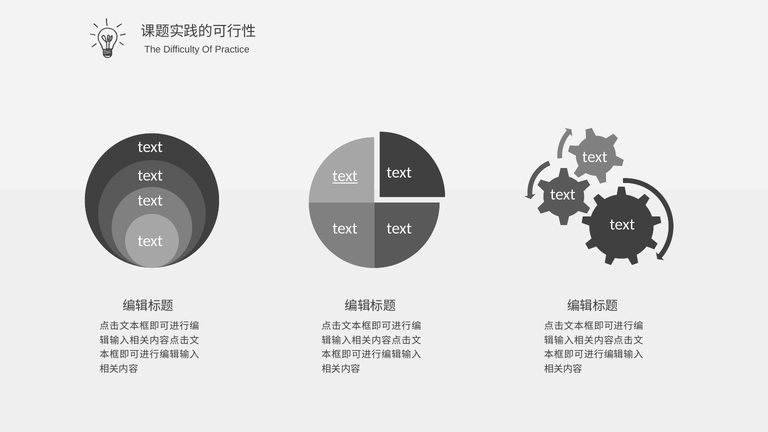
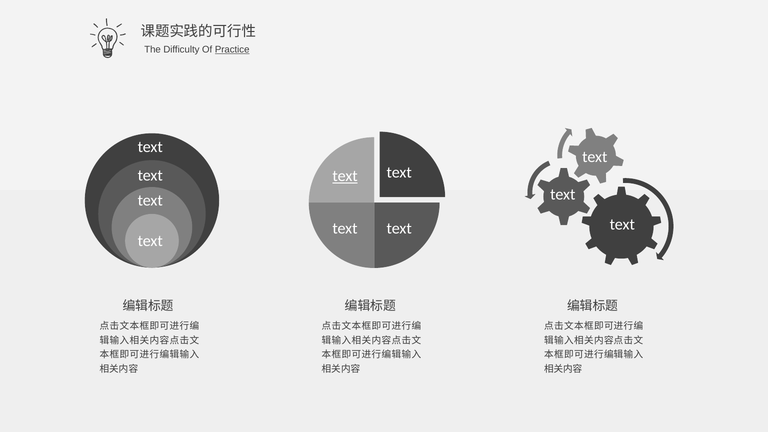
Practice underline: none -> present (232, 50)
